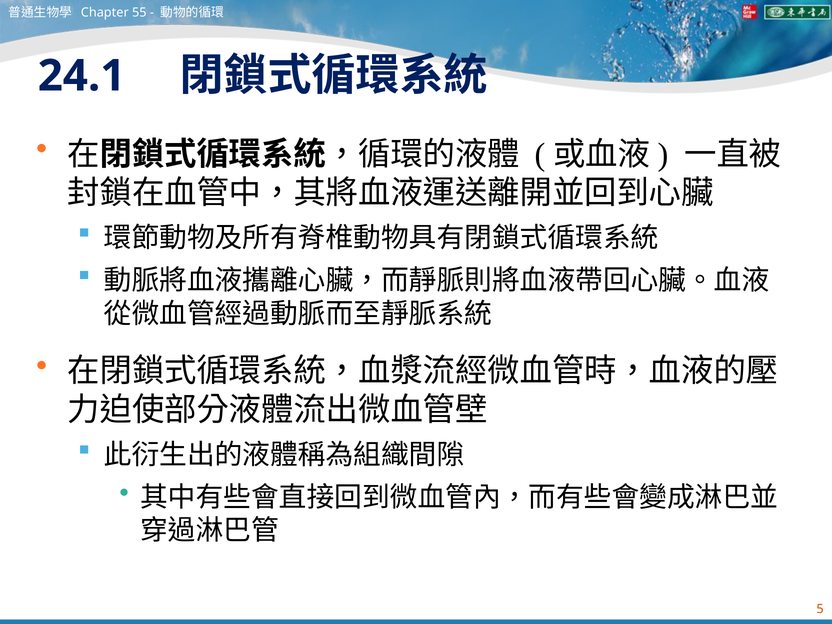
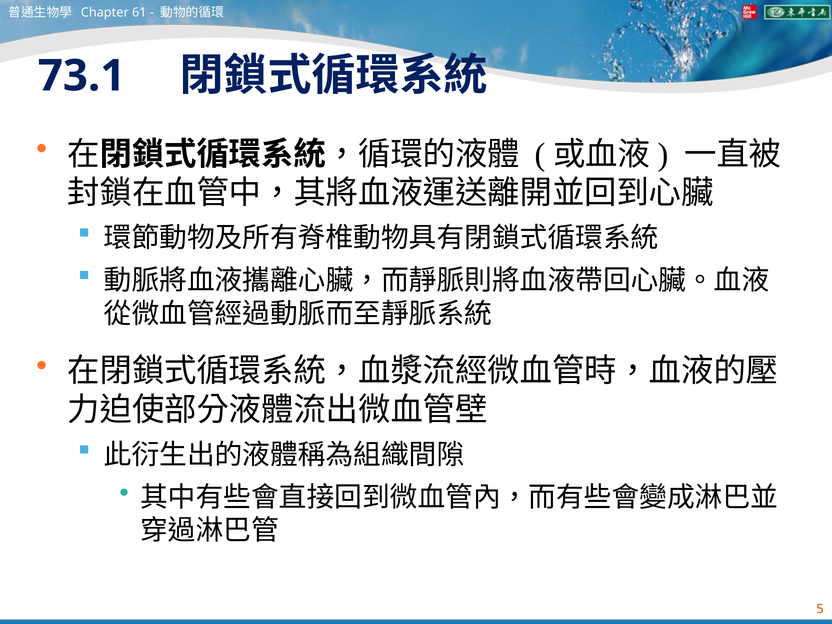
55: 55 -> 61 (139, 13)
24.1: 24.1 -> 73.1 (82, 76)
